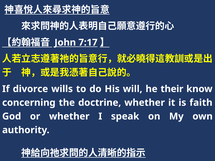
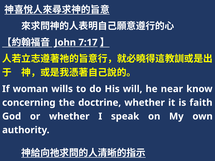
divorce: divorce -> woman (30, 89)
their: their -> near (172, 89)
